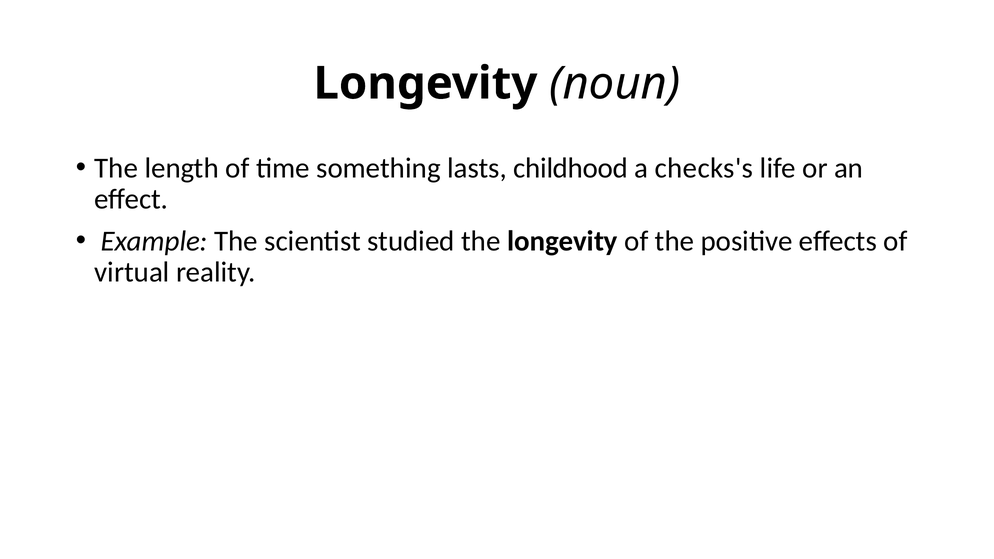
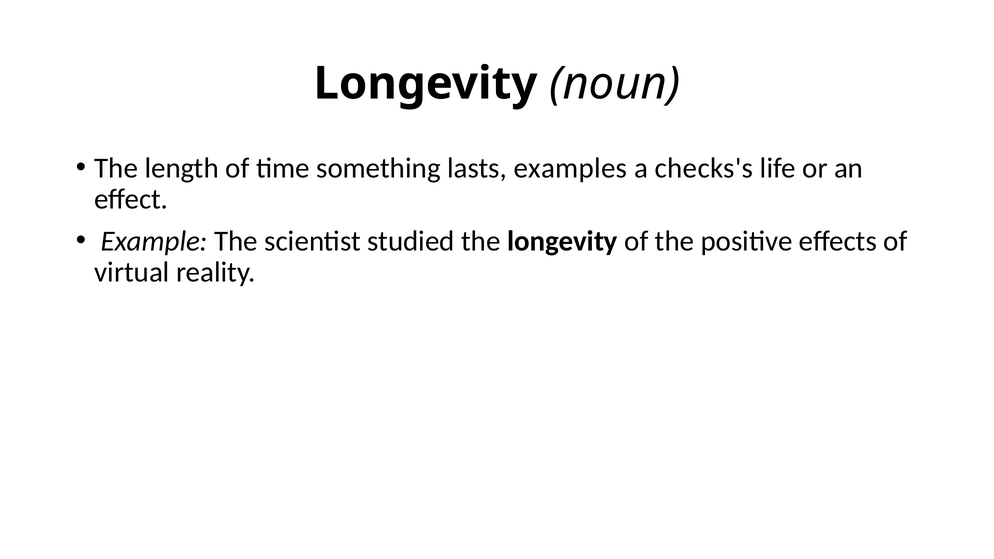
childhood: childhood -> examples (570, 168)
